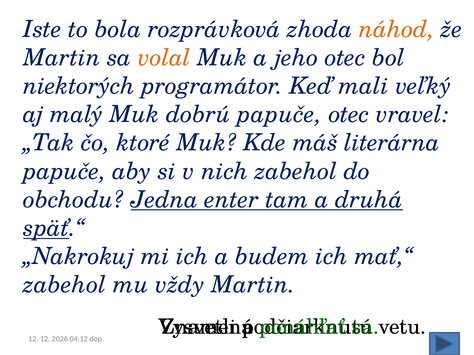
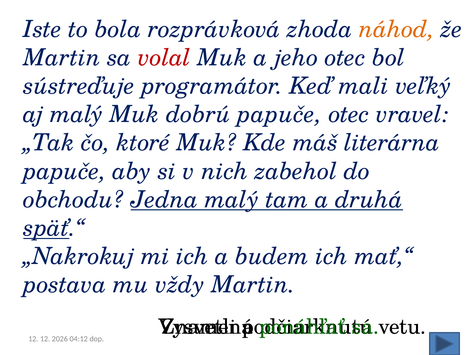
volal colour: orange -> red (164, 58)
niektorých: niektorých -> sústreďuje (79, 86)
Jedna enter: enter -> malý (232, 200)
zabehol: zabehol -> postava (65, 285)
